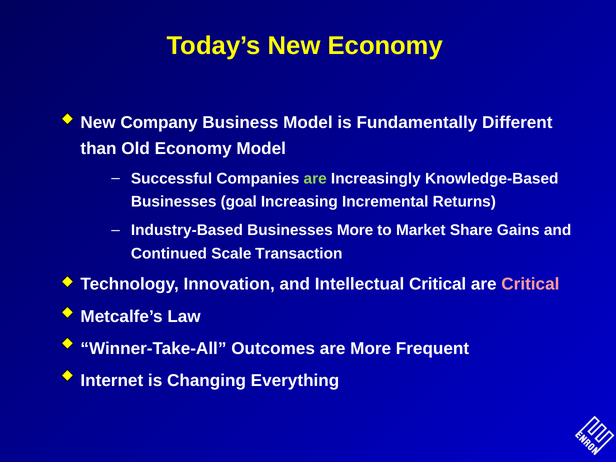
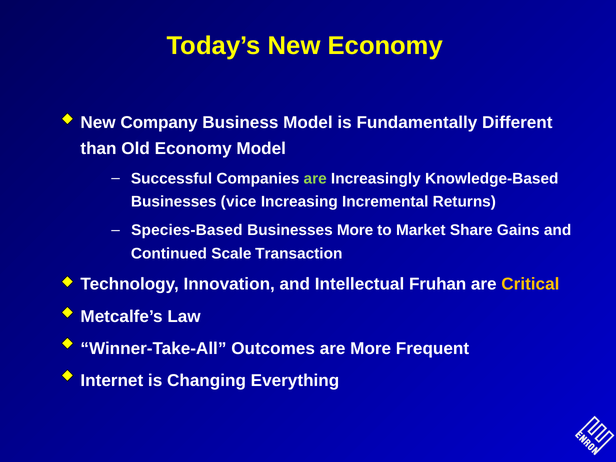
goal: goal -> vice (239, 202)
Industry-Based: Industry-Based -> Species-Based (187, 230)
Intellectual Critical: Critical -> Fruhan (438, 284)
Critical colour: pink -> yellow (530, 284)
